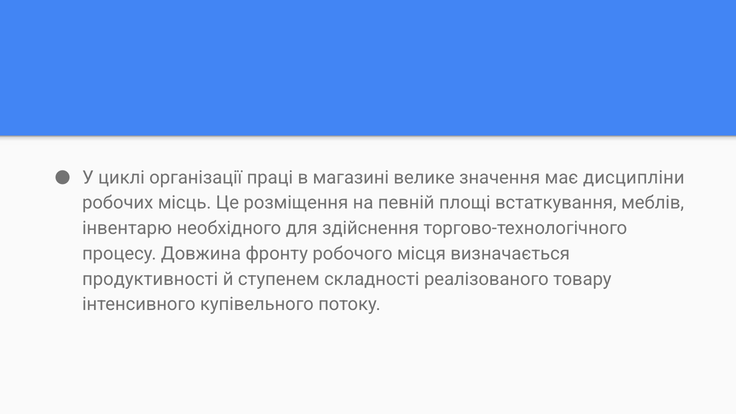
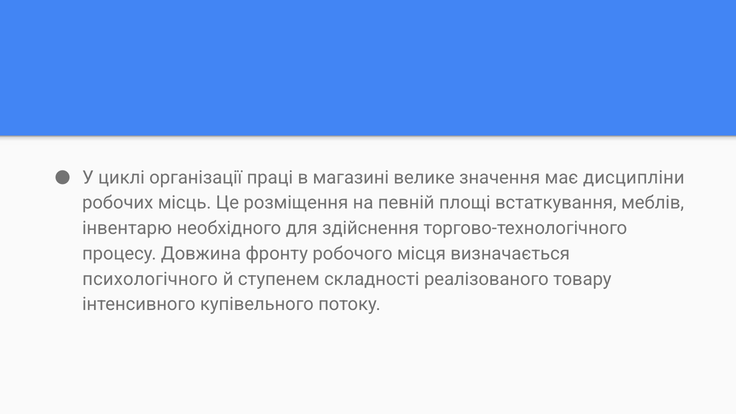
продуктивності: продуктивності -> психологічного (150, 279)
